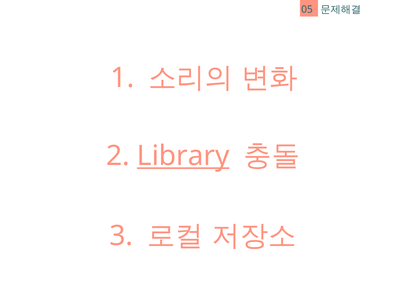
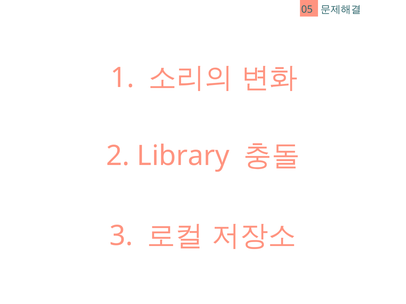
Library underline: present -> none (183, 156)
